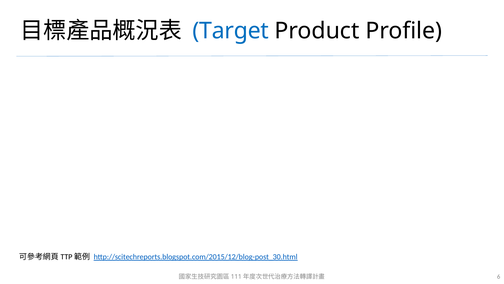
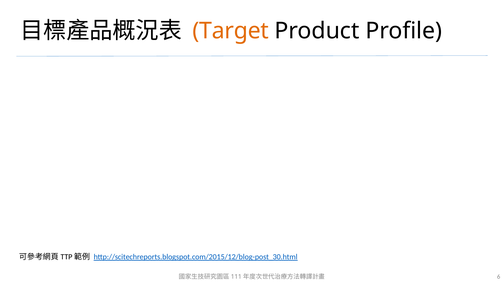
Target colour: blue -> orange (231, 31)
